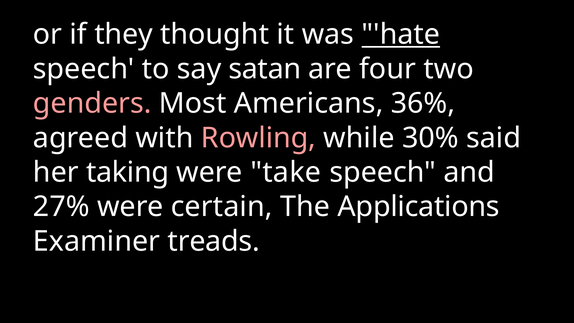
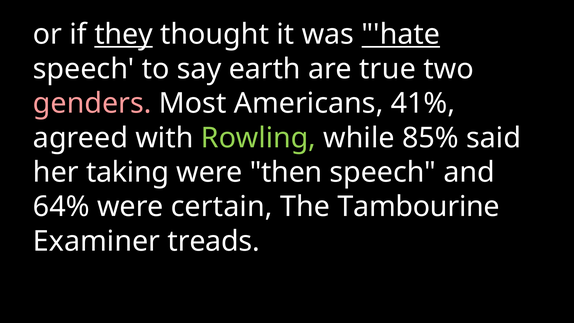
they underline: none -> present (124, 35)
satan: satan -> earth (265, 69)
four: four -> true (387, 69)
36%: 36% -> 41% (423, 103)
Rowling colour: pink -> light green (258, 138)
30%: 30% -> 85% (430, 138)
take: take -> then (286, 172)
27%: 27% -> 64% (61, 207)
Applications: Applications -> Tambourine (419, 207)
